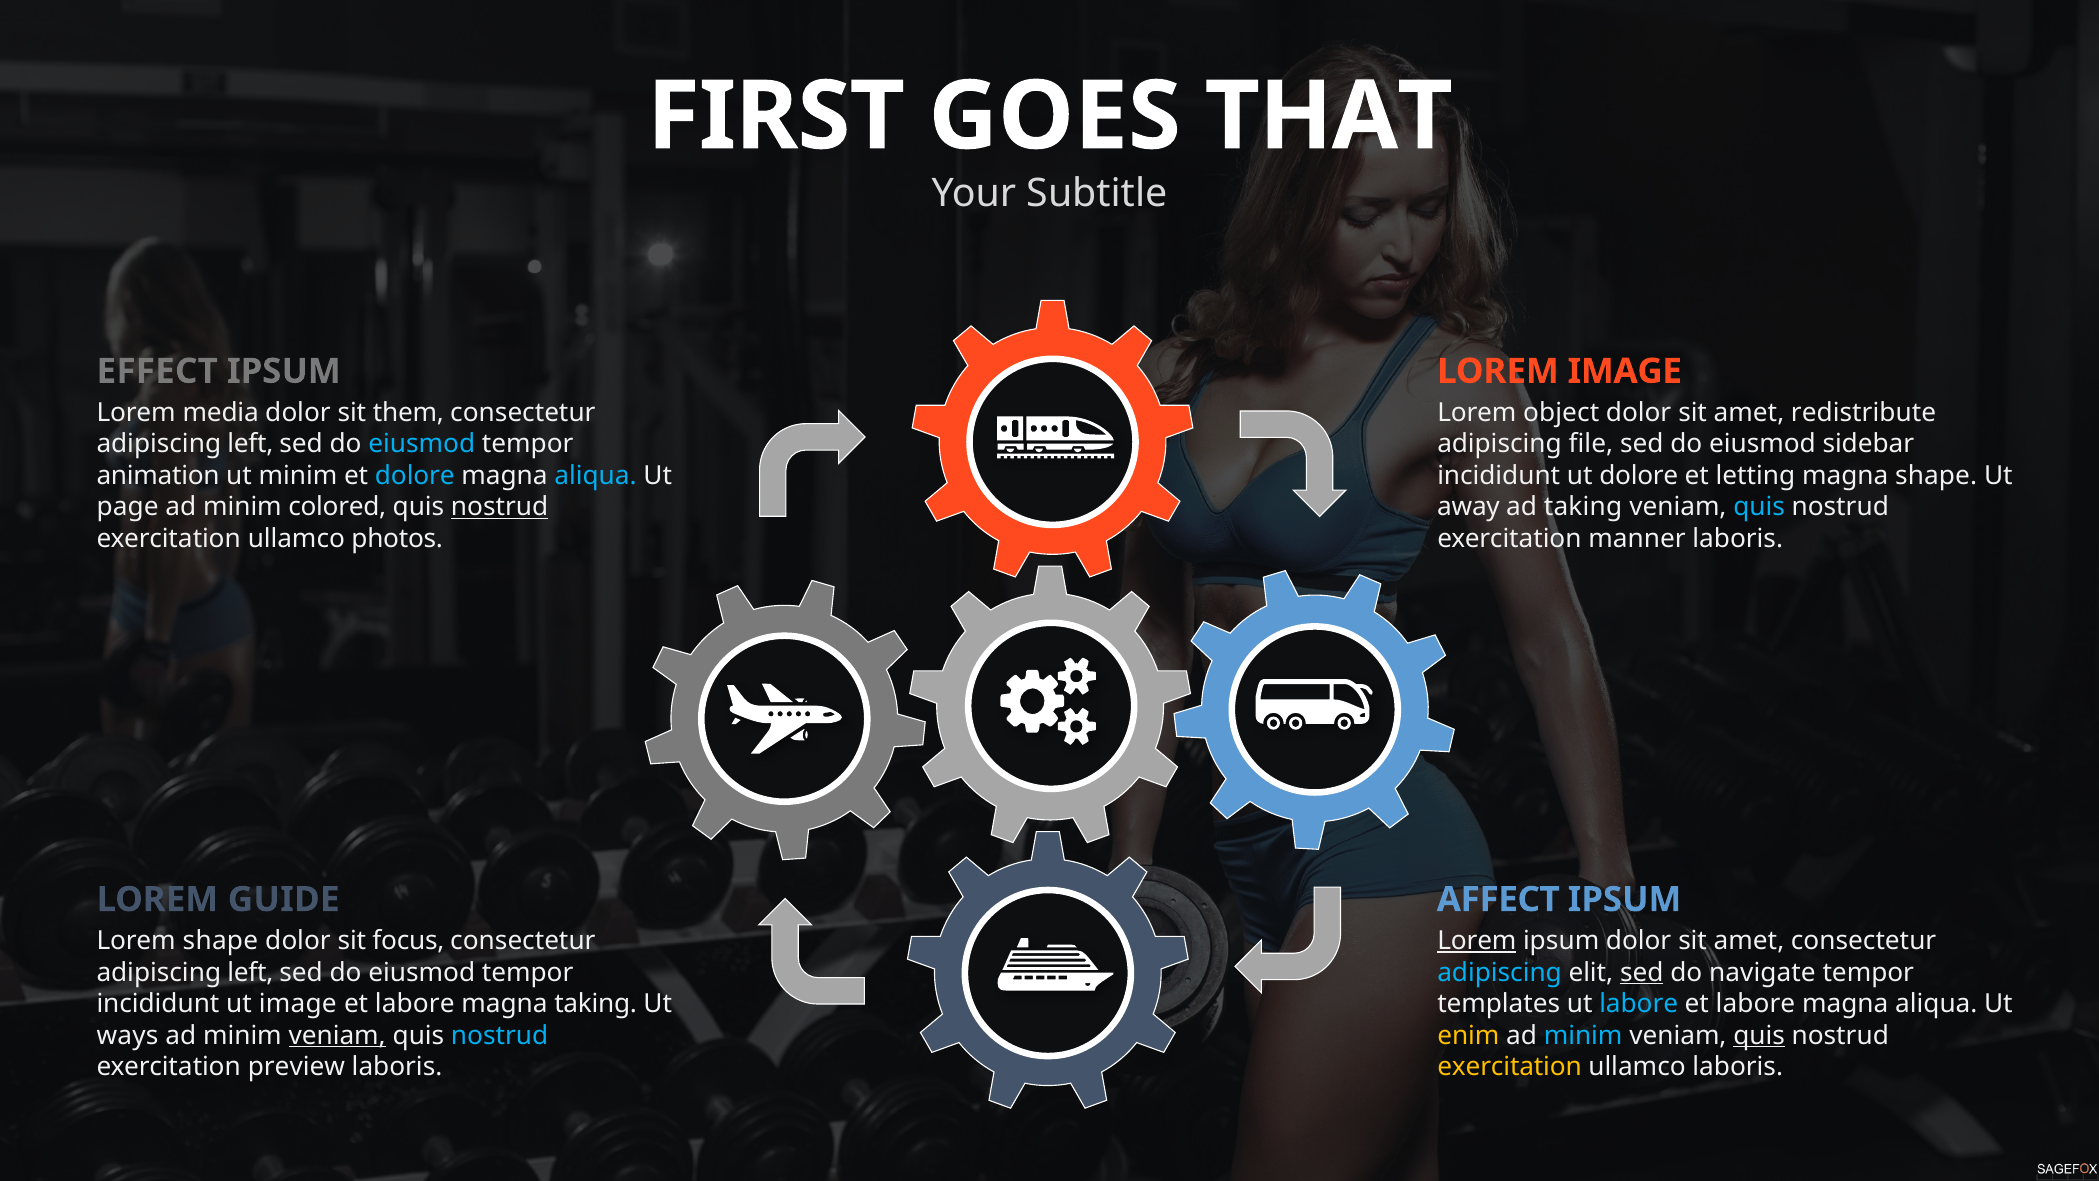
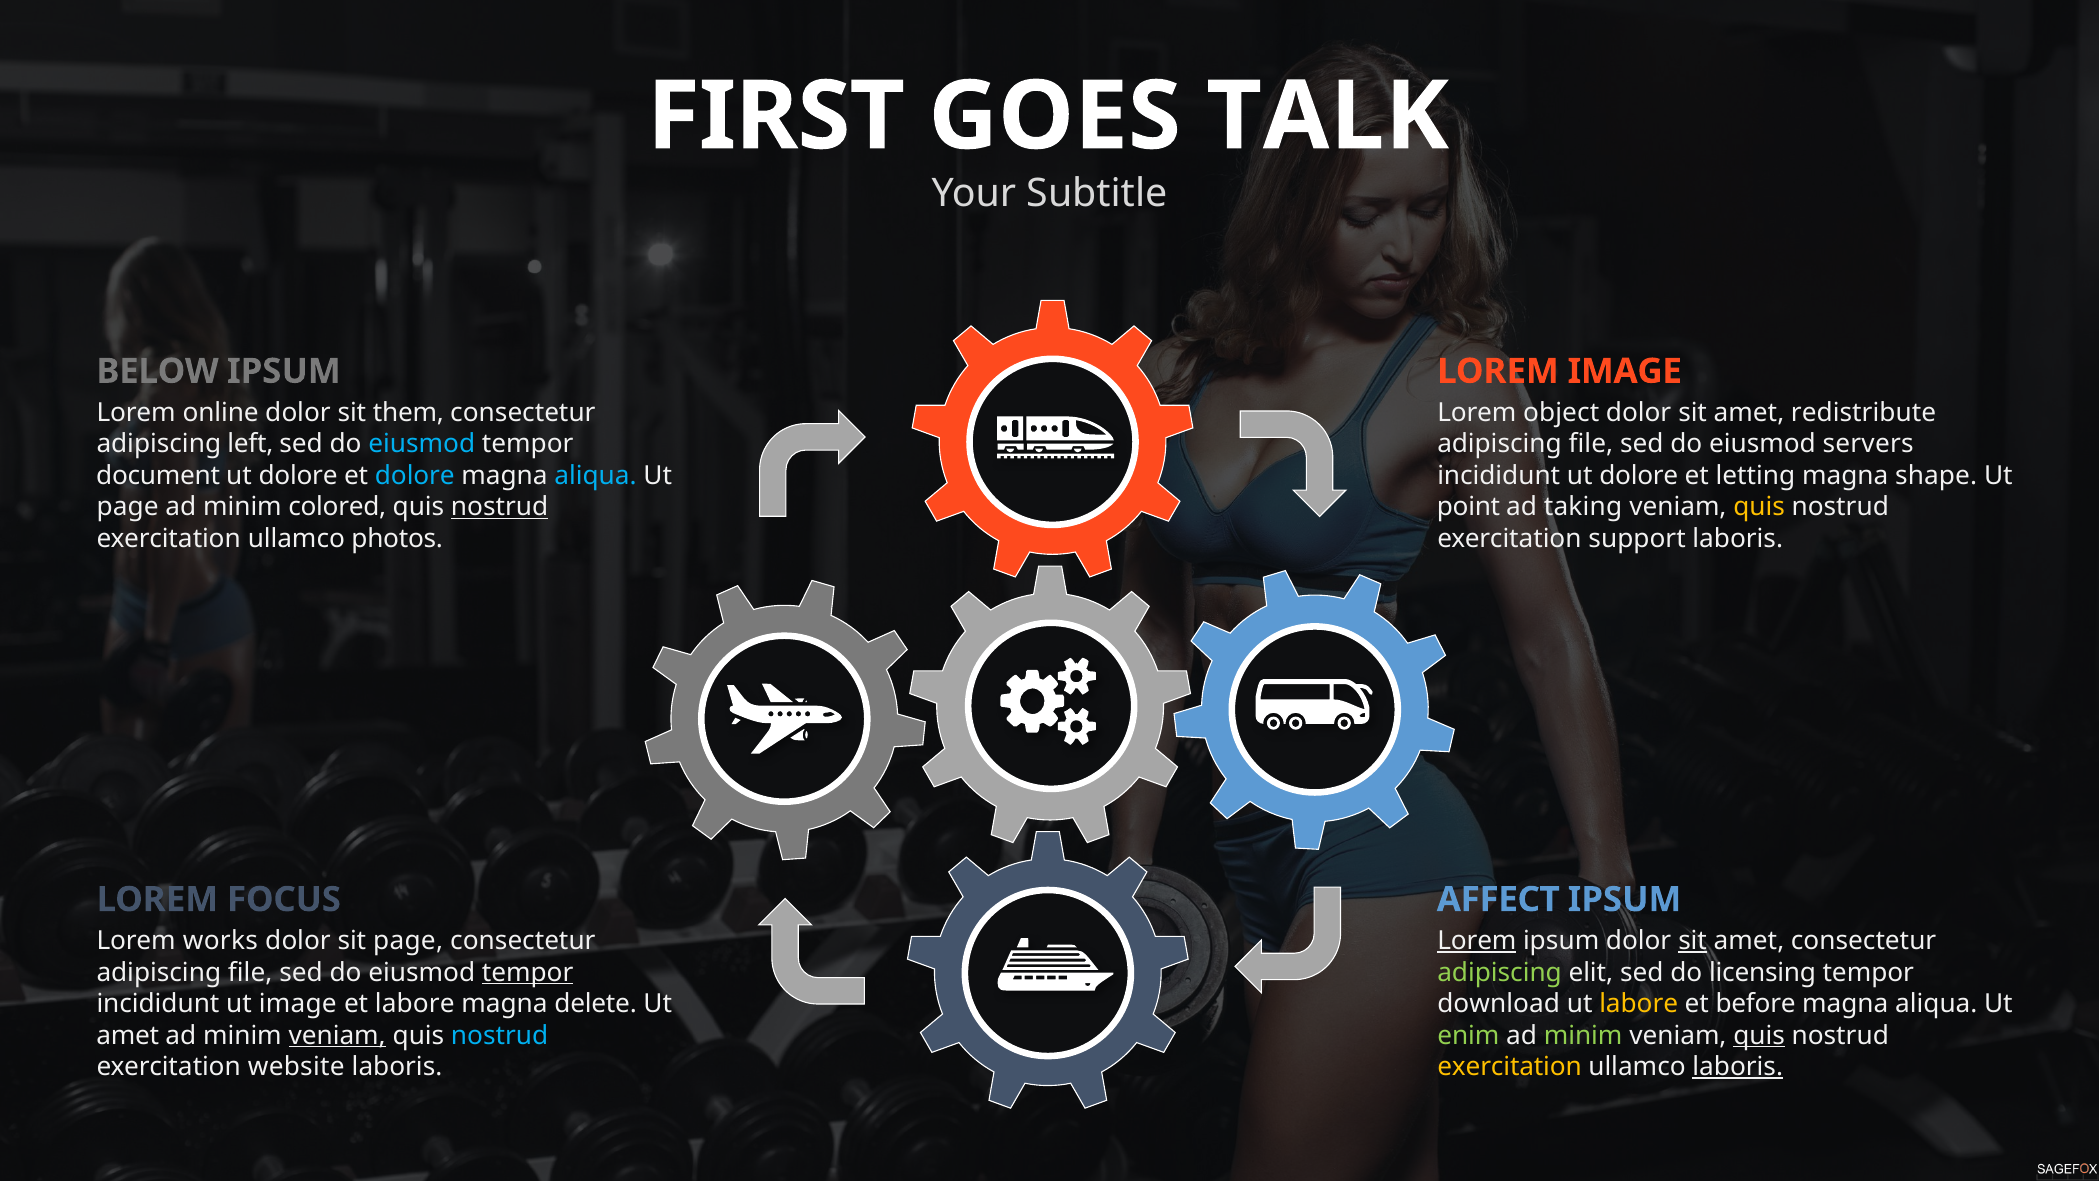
THAT: THAT -> TALK (1328, 117)
EFFECT: EFFECT -> BELOW (158, 371)
media: media -> online (221, 412)
sidebar: sidebar -> servers (1868, 444)
animation: animation -> document (158, 475)
minim: minim -> dolore (298, 475)
away: away -> point (1469, 507)
quis colour: light blue -> yellow (1759, 507)
manner: manner -> support (1637, 538)
GUIDE: GUIDE -> FOCUS (284, 899)
Lorem shape: shape -> works (220, 941)
sit focus: focus -> page (408, 941)
sit underline: none -> present (1693, 941)
left: left -> file (250, 972)
tempor underline: none -> present (528, 972)
adipiscing colour: light blue -> light green (1500, 972)
sed underline: present -> none (1642, 972)
navigate: navigate -> licensing (1763, 972)
magna taking: taking -> delete (596, 1004)
templates: templates -> download (1499, 1004)
labore colour: light blue -> yellow (1639, 1004)
labore: labore -> before (1756, 1004)
ways: ways -> amet (128, 1035)
enim colour: yellow -> light green (1468, 1035)
minim colour: light blue -> light green (1583, 1035)
preview: preview -> website (296, 1067)
laboris underline: none -> present (1738, 1067)
